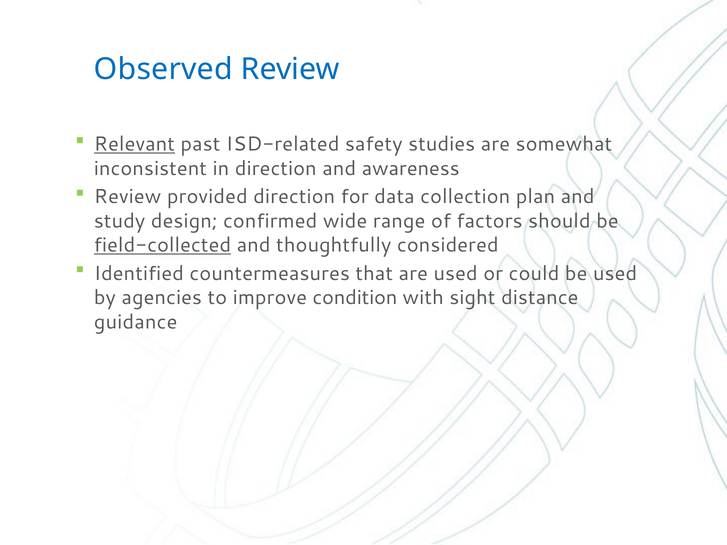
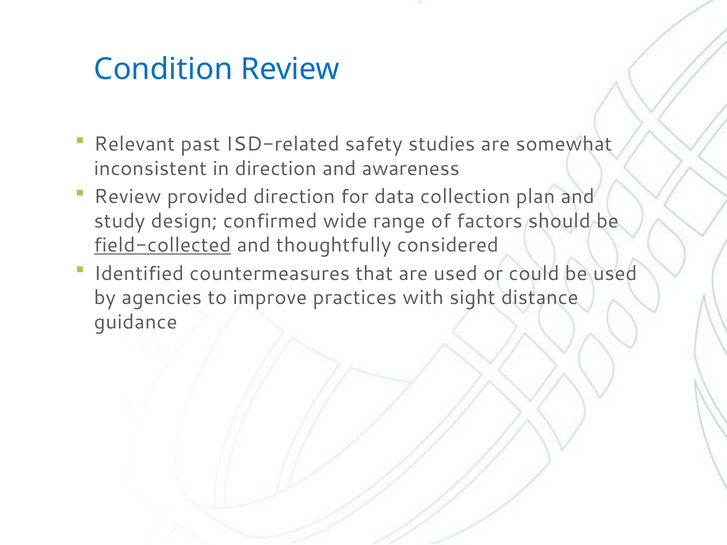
Observed: Observed -> Condition (163, 69)
Relevant underline: present -> none (134, 144)
condition: condition -> practices (355, 298)
